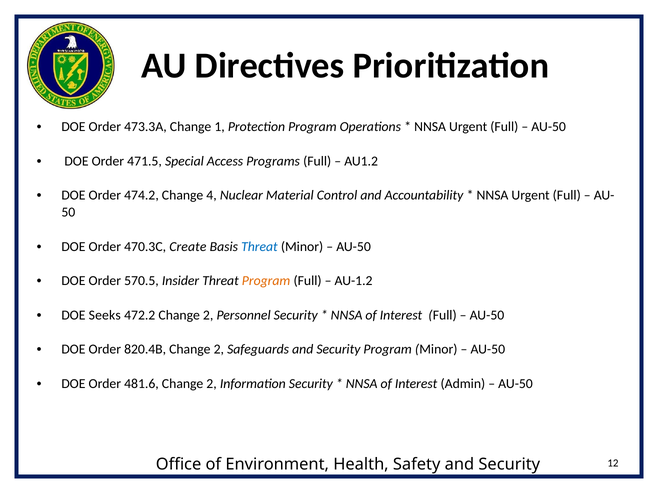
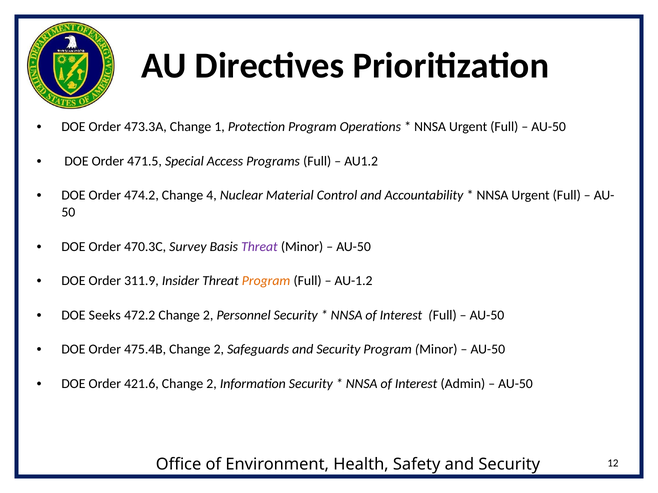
Create: Create -> Survey (188, 247)
Threat colour: blue -> purple (259, 247)
570.5: 570.5 -> 311.9 (141, 281)
820.4B: 820.4B -> 475.4B (145, 350)
481.6: 481.6 -> 421.6 (141, 384)
